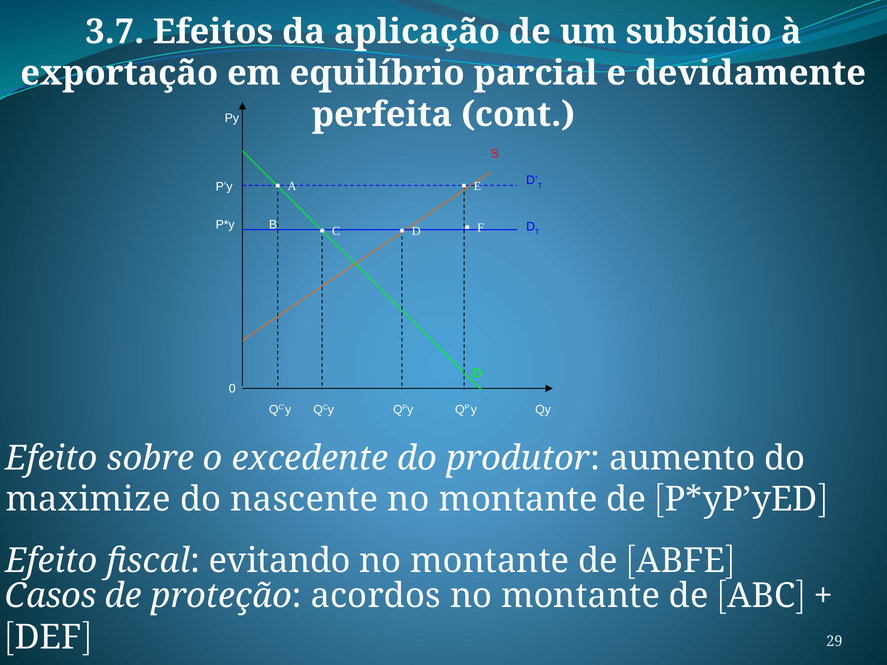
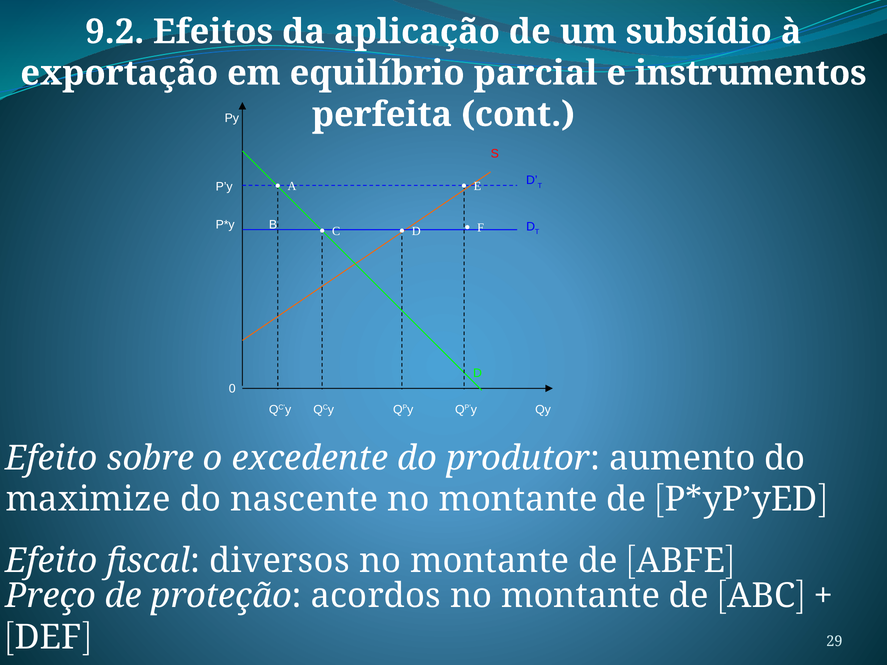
3.7: 3.7 -> 9.2 (115, 32)
devidamente: devidamente -> instrumentos (751, 73)
evitando: evitando -> diversos (279, 561)
Casos: Casos -> Preço (51, 596)
